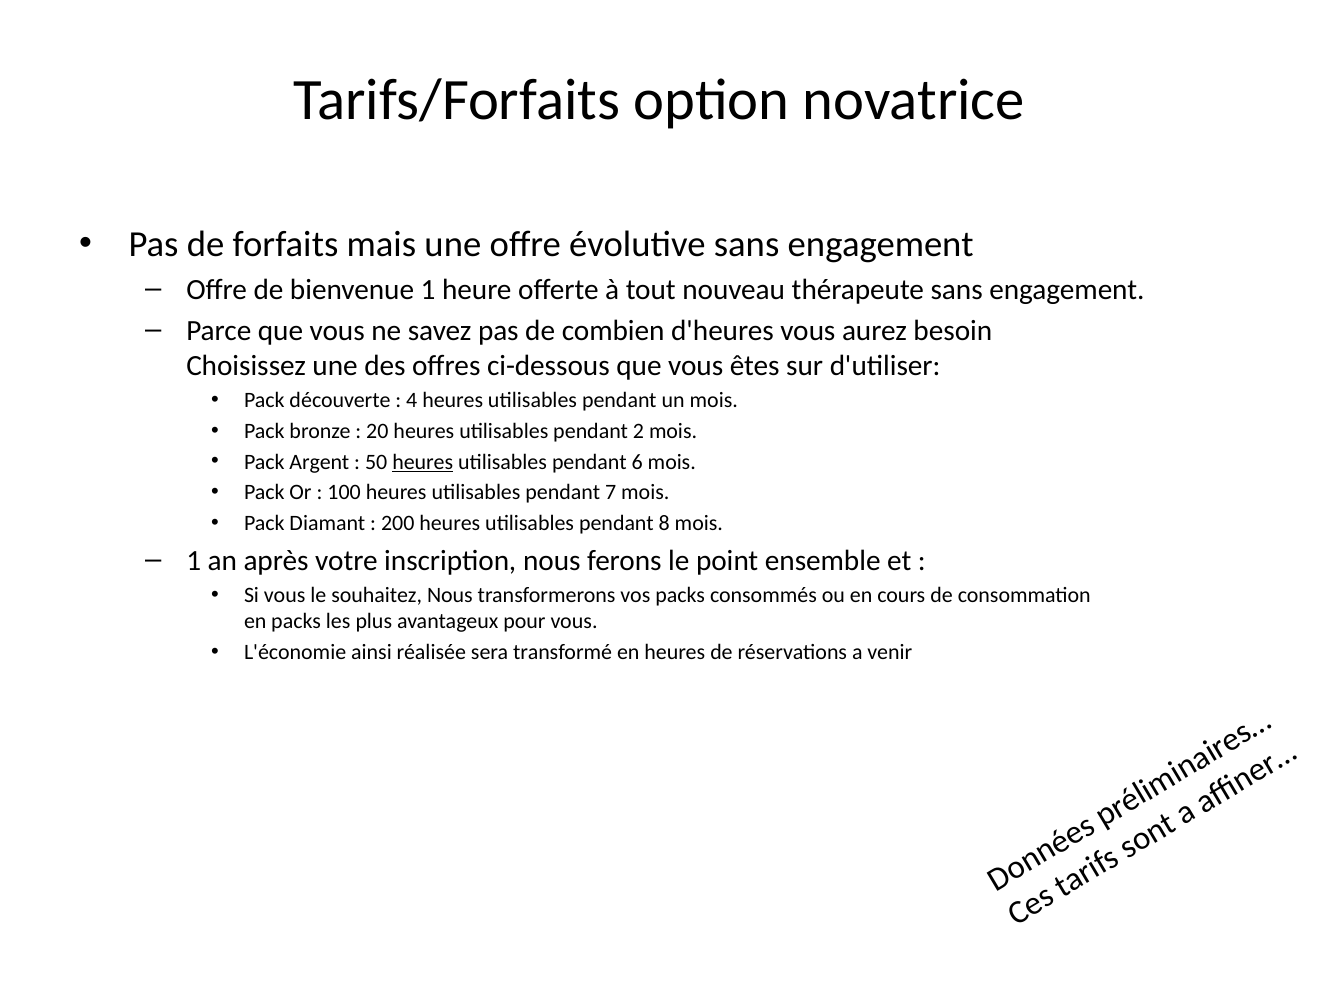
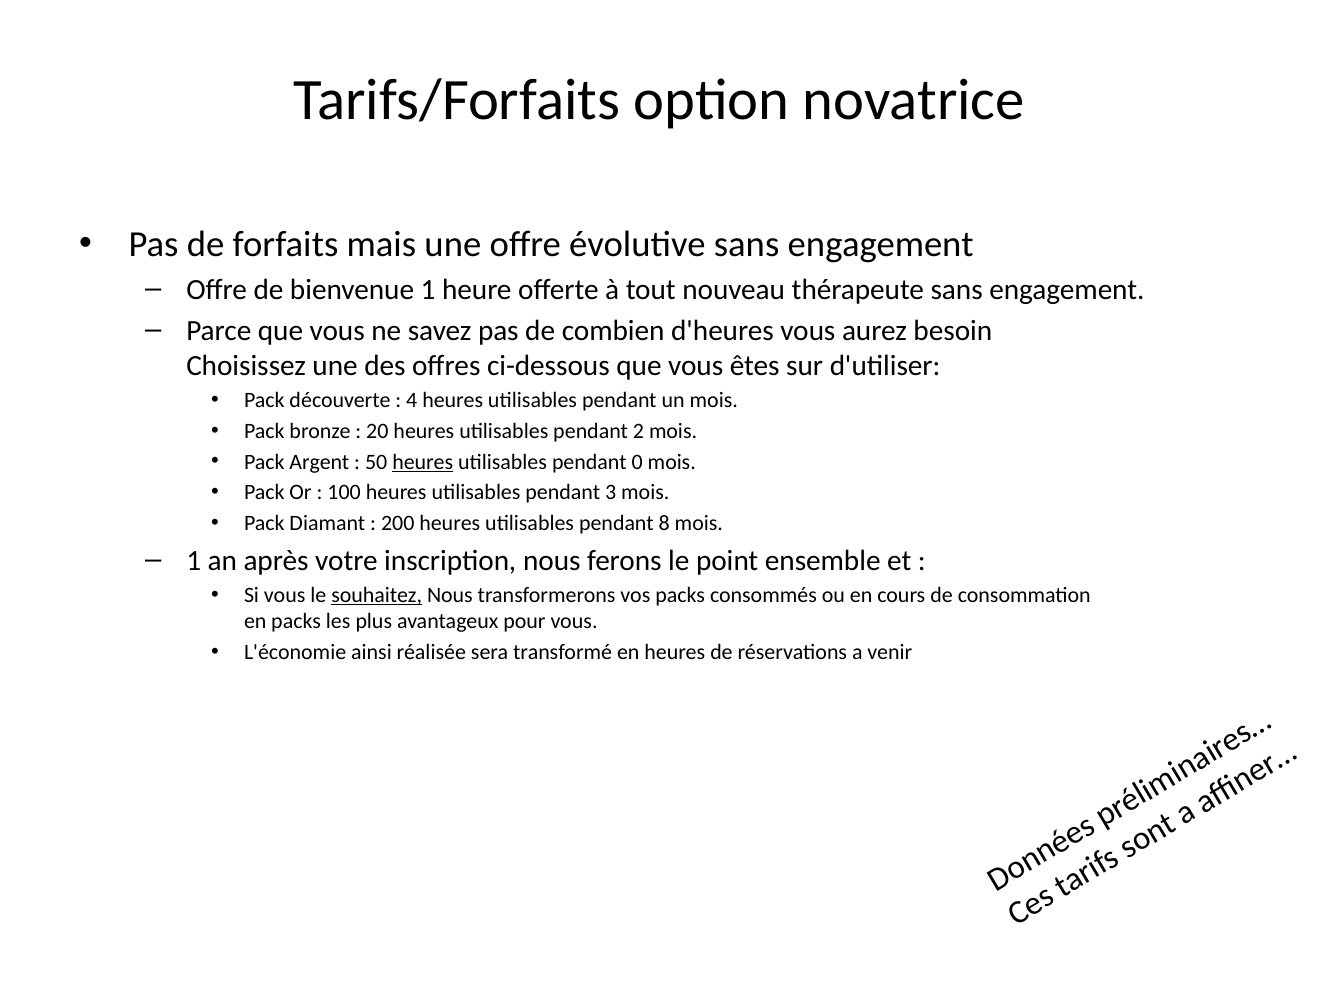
6: 6 -> 0 (637, 462)
7: 7 -> 3 (611, 493)
souhaitez underline: none -> present (377, 595)
